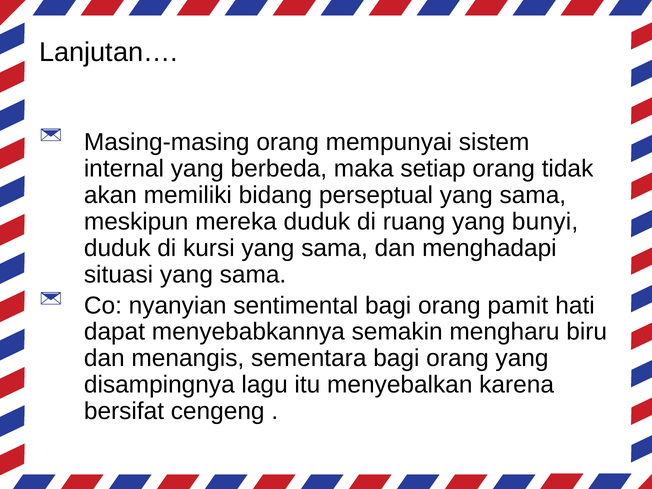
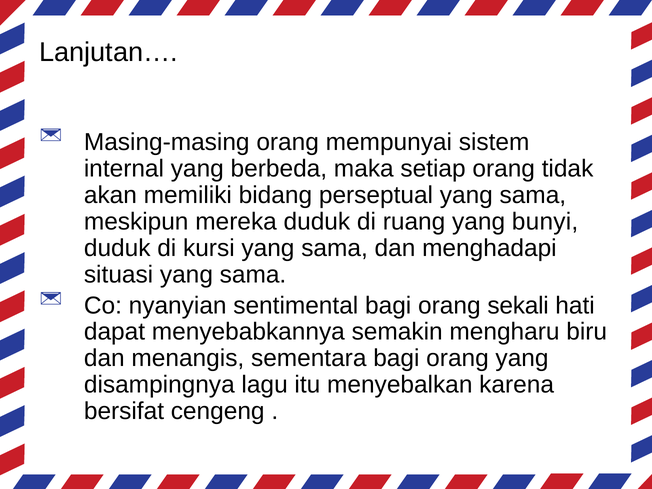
pamit: pamit -> sekali (518, 305)
